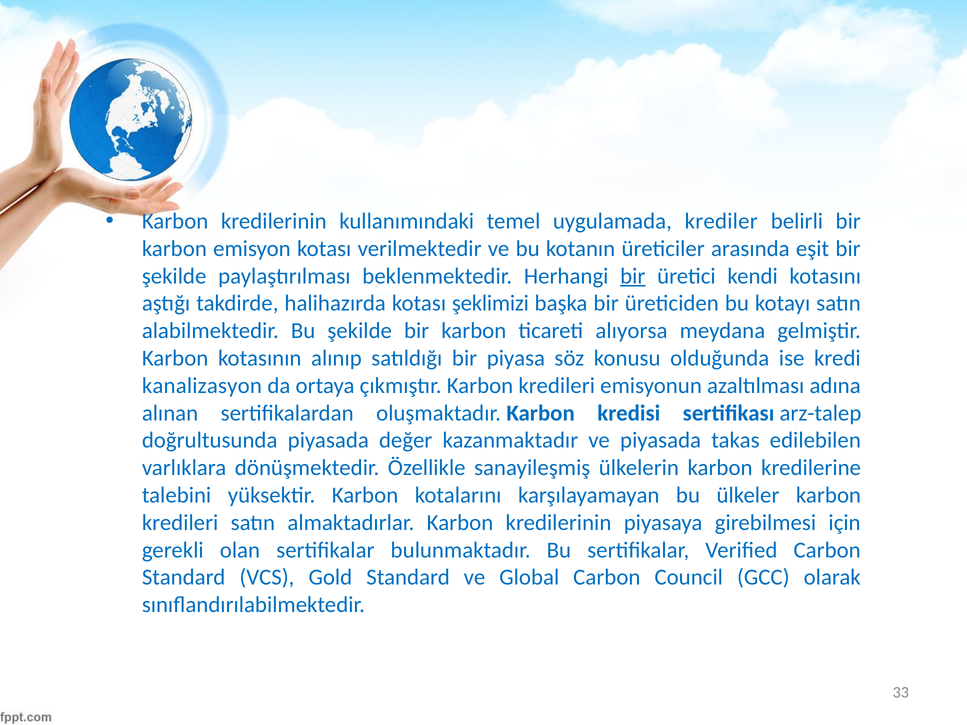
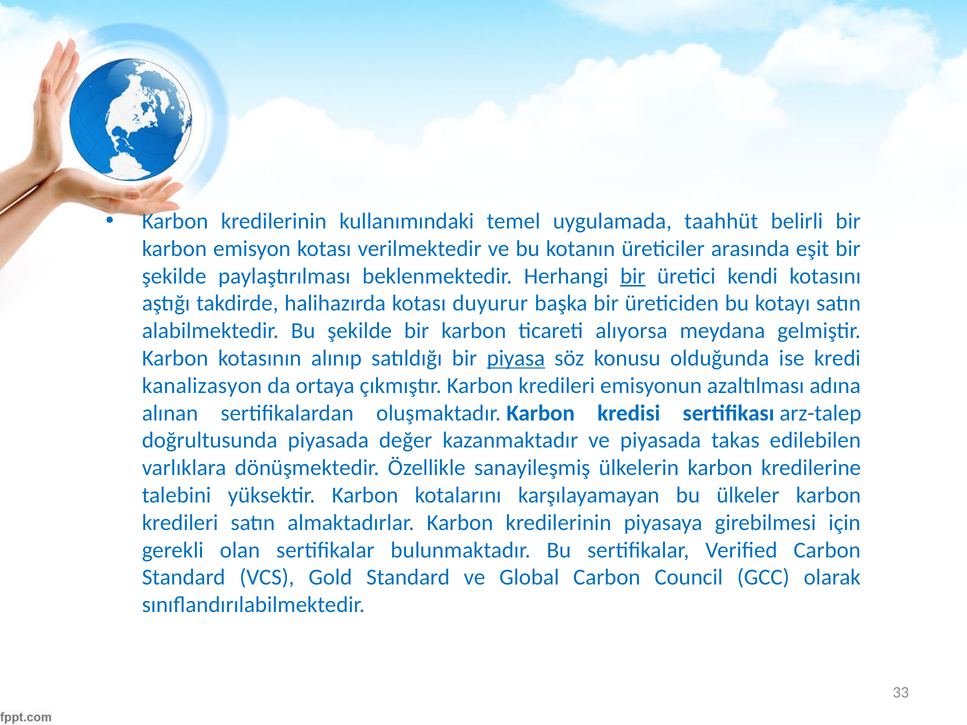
krediler: krediler -> taahhüt (721, 221)
şeklimizi: şeklimizi -> duyurur (490, 304)
piyasa underline: none -> present (516, 358)
